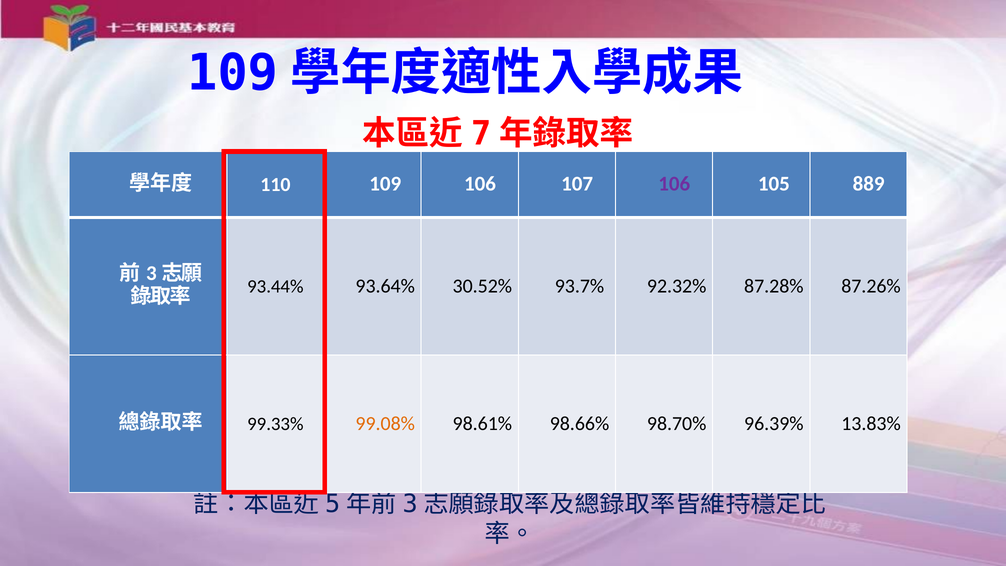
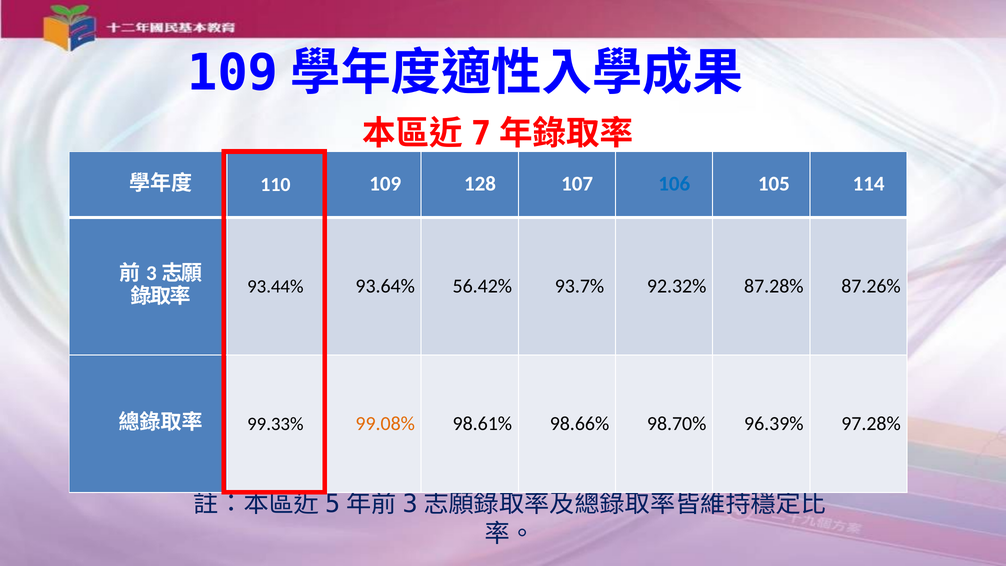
109 106: 106 -> 128 (480, 184)
106 colour: purple -> blue (674, 184)
889: 889 -> 114 (869, 184)
30.52%: 30.52% -> 56.42% (482, 286)
13.83%: 13.83% -> 97.28% (871, 423)
